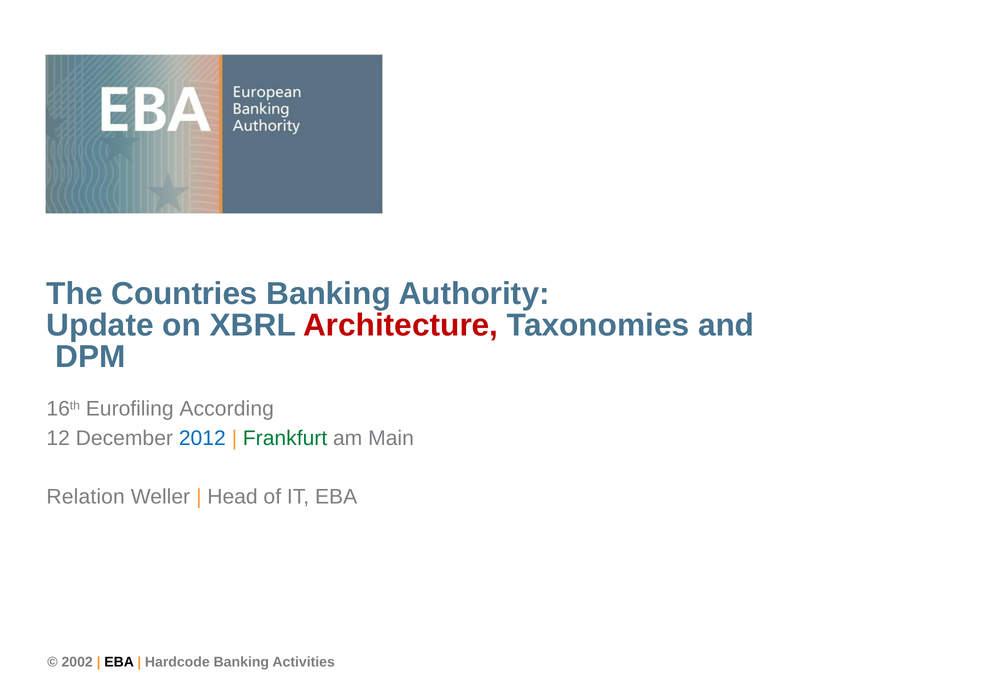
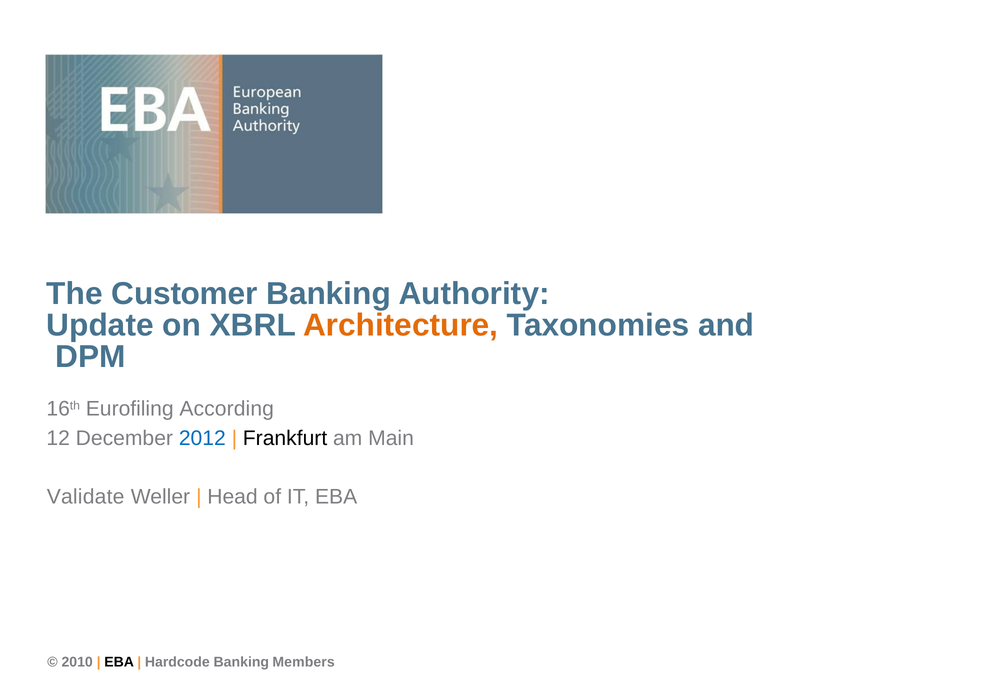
Countries: Countries -> Customer (185, 294)
Architecture colour: red -> orange (401, 325)
Frankfurt colour: green -> black (285, 438)
Relation: Relation -> Validate (86, 497)
2002: 2002 -> 2010 (77, 662)
Activities: Activities -> Members (304, 662)
